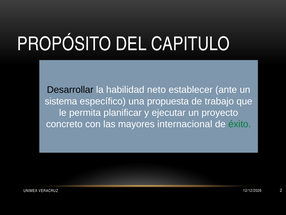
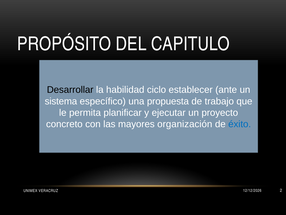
neto: neto -> ciclo (156, 90)
internacional: internacional -> organización (185, 124)
éxito colour: green -> blue (240, 124)
